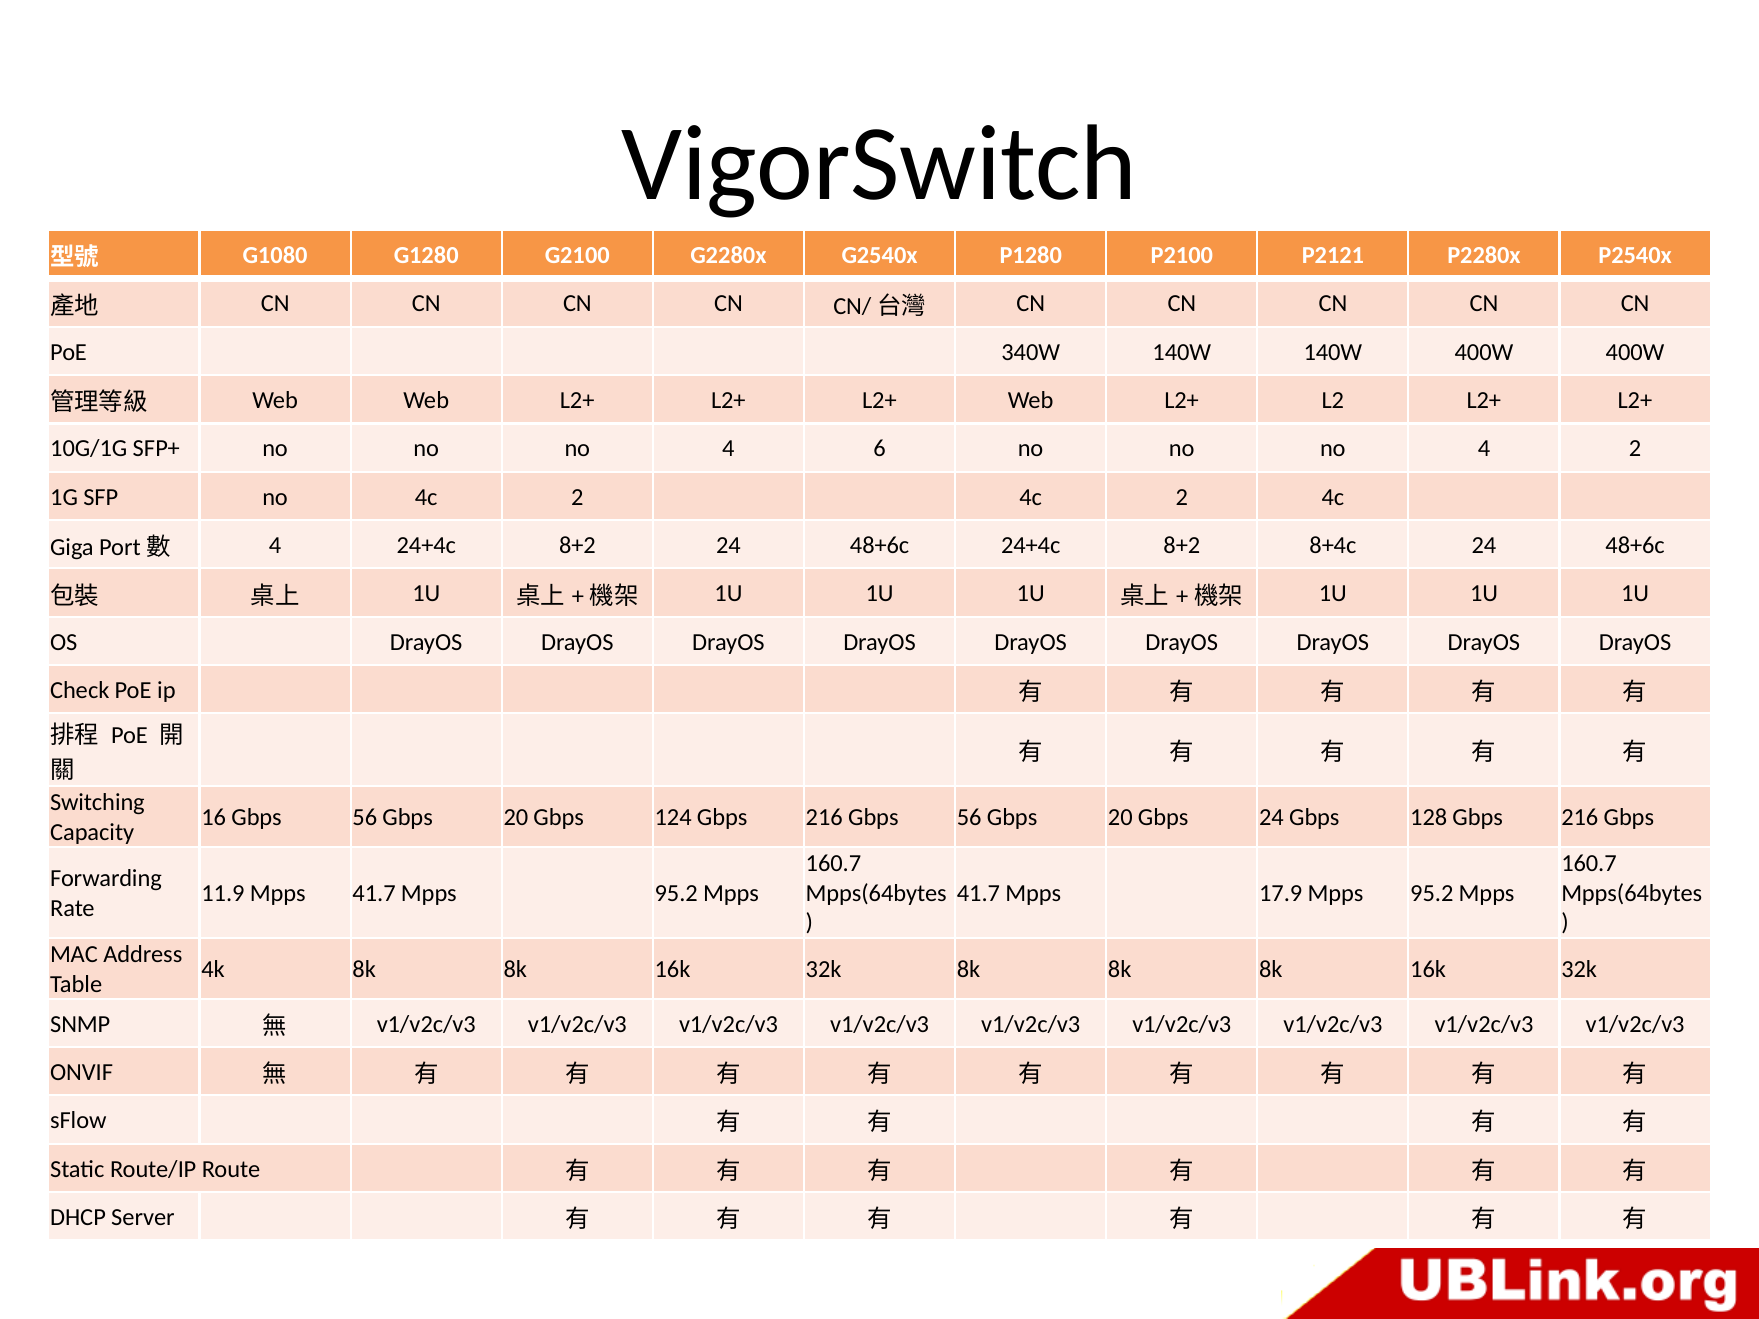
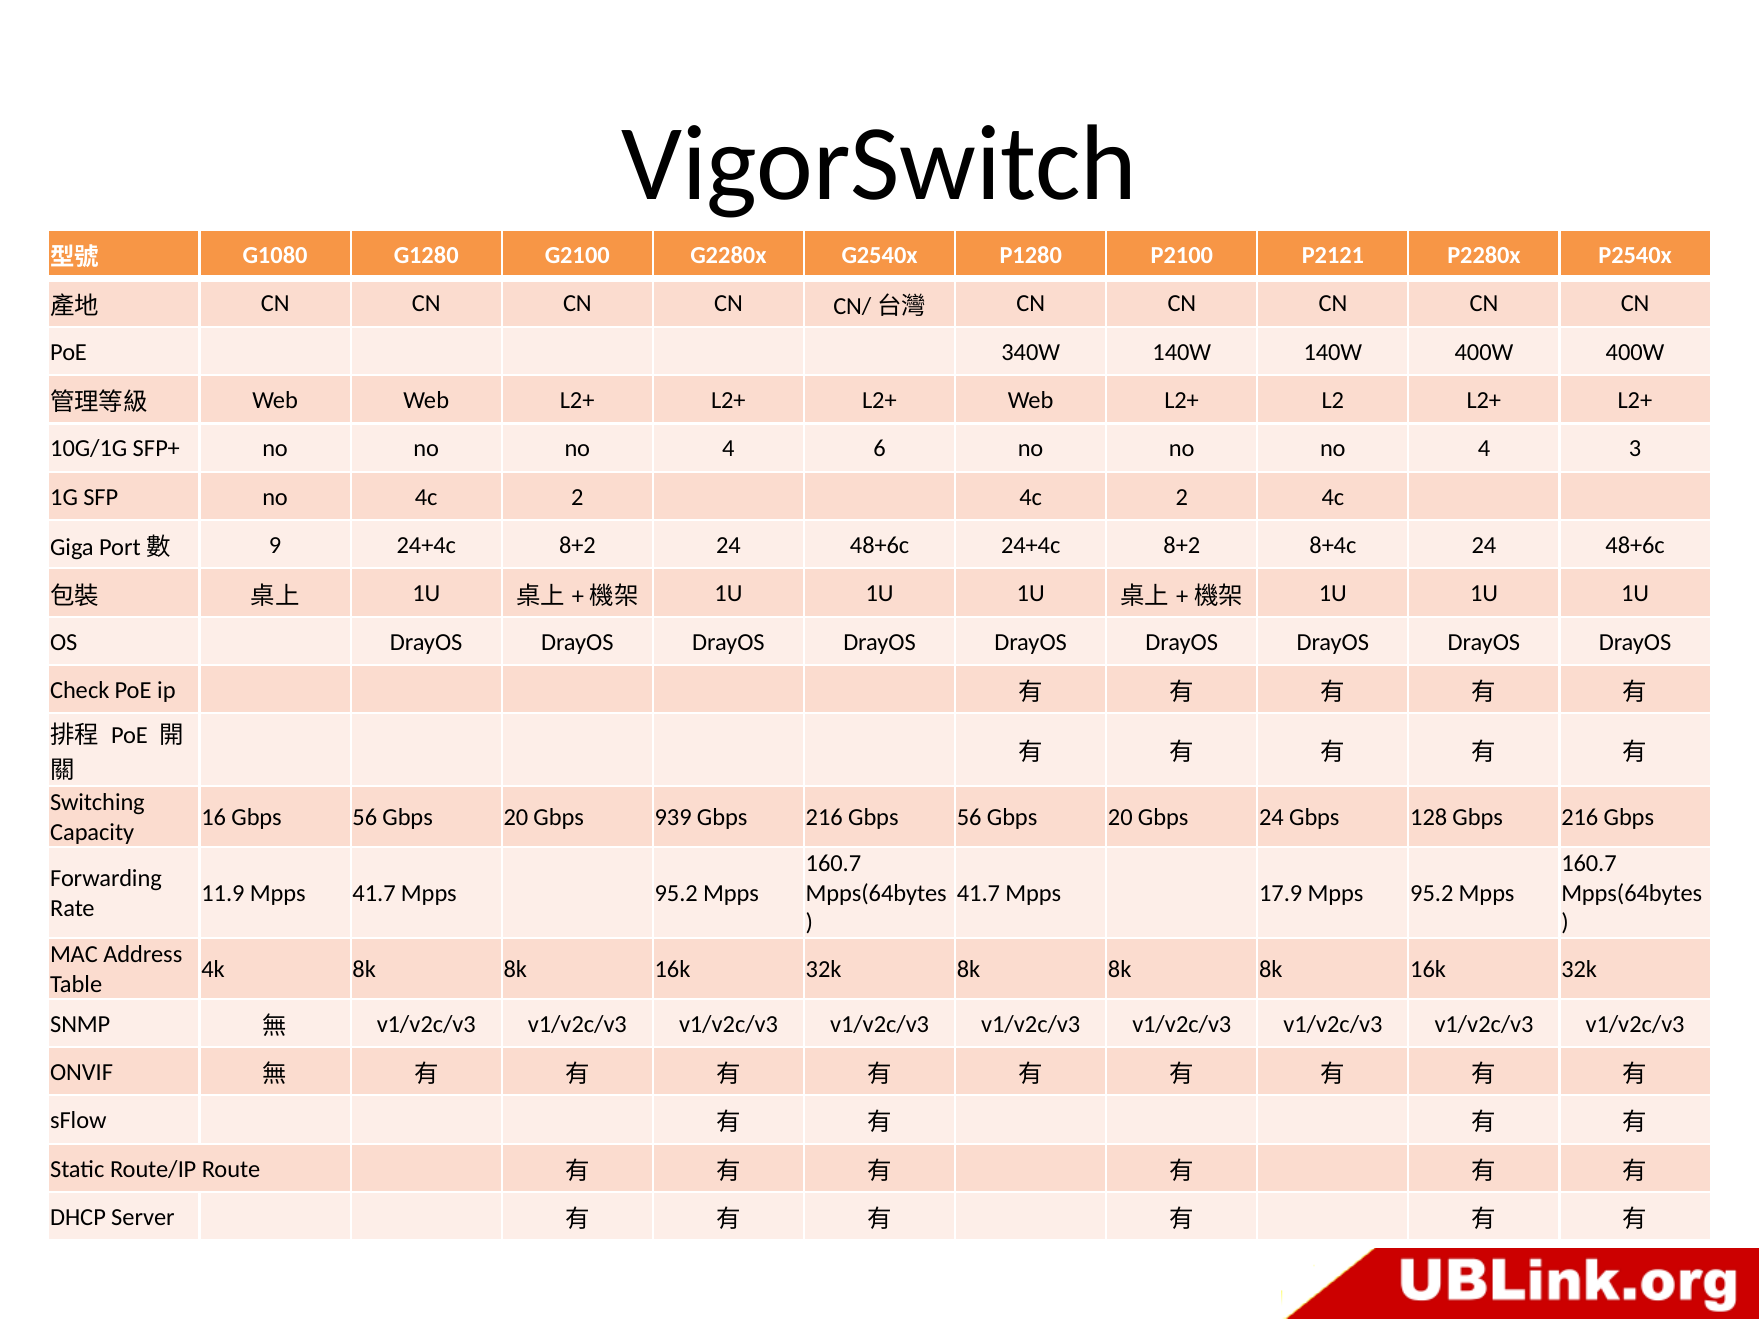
4 2: 2 -> 3 (1635, 449)
4: 4 -> 9 (275, 546)
124: 124 -> 939 (673, 817)
